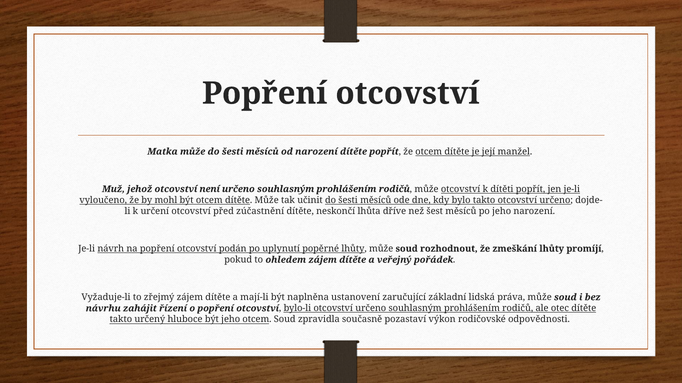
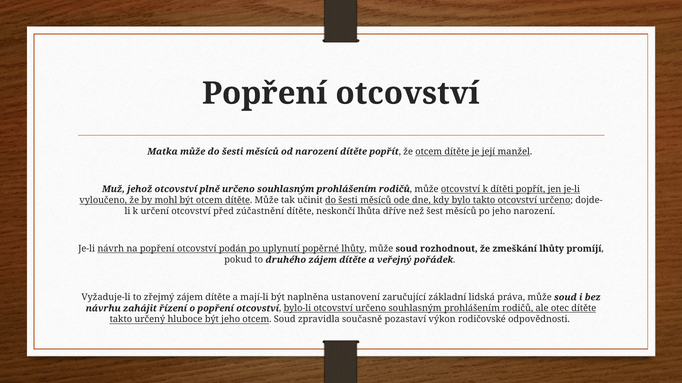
není: není -> plně (210, 189)
ohledem: ohledem -> druhého (286, 260)
